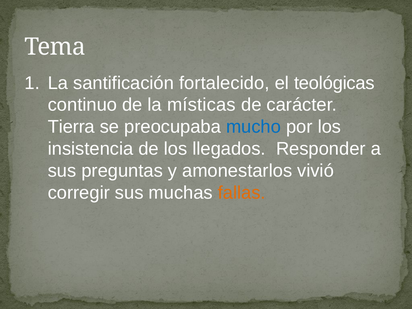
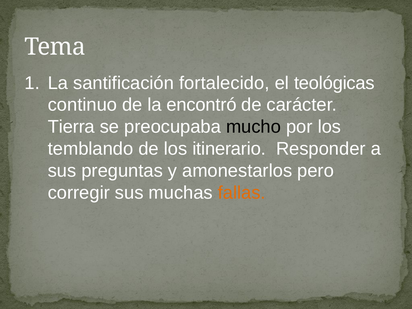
místicas: místicas -> encontró (202, 105)
mucho colour: blue -> black (254, 127)
insistencia: insistencia -> temblando (91, 149)
llegados: llegados -> itinerario (229, 149)
vivió: vivió -> pero (316, 171)
